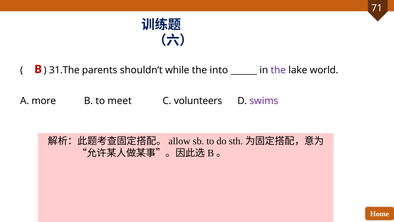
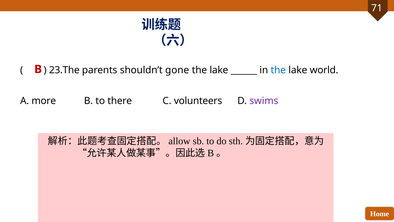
31.The: 31.The -> 23.The (64, 70)
while: while -> gone (177, 70)
into: into -> lake (219, 70)
the colour: purple -> blue (278, 70)
meet: meet -> there (120, 101)
